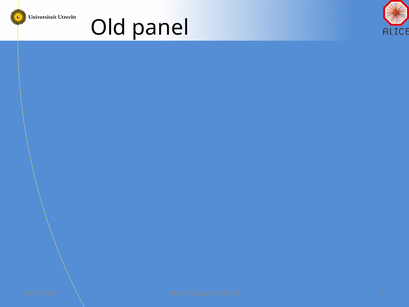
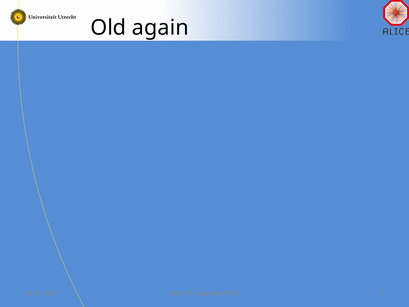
panel: panel -> again (160, 28)
